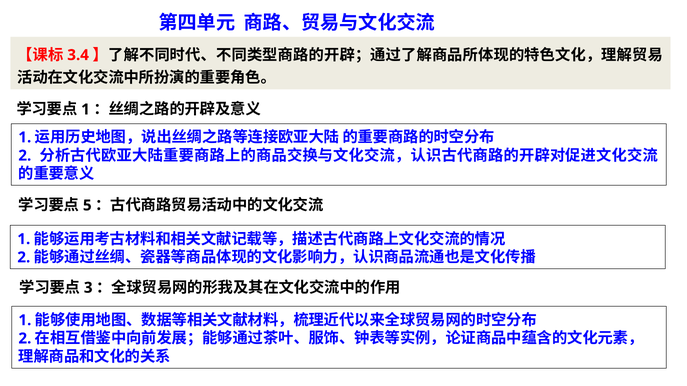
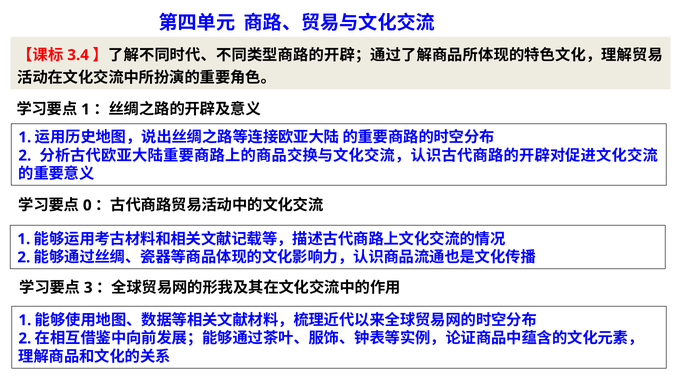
5: 5 -> 0 (87, 206)
